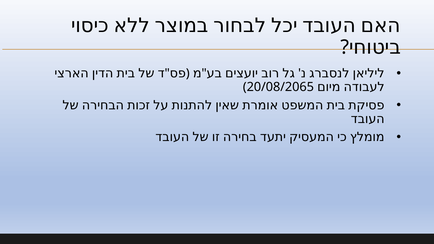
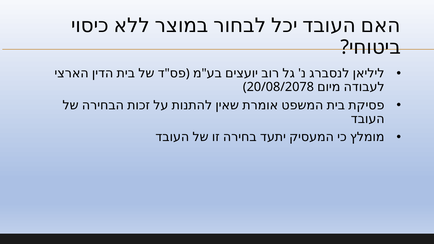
20/08/2065: 20/08/2065 -> 20/08/2078 (280, 87)
